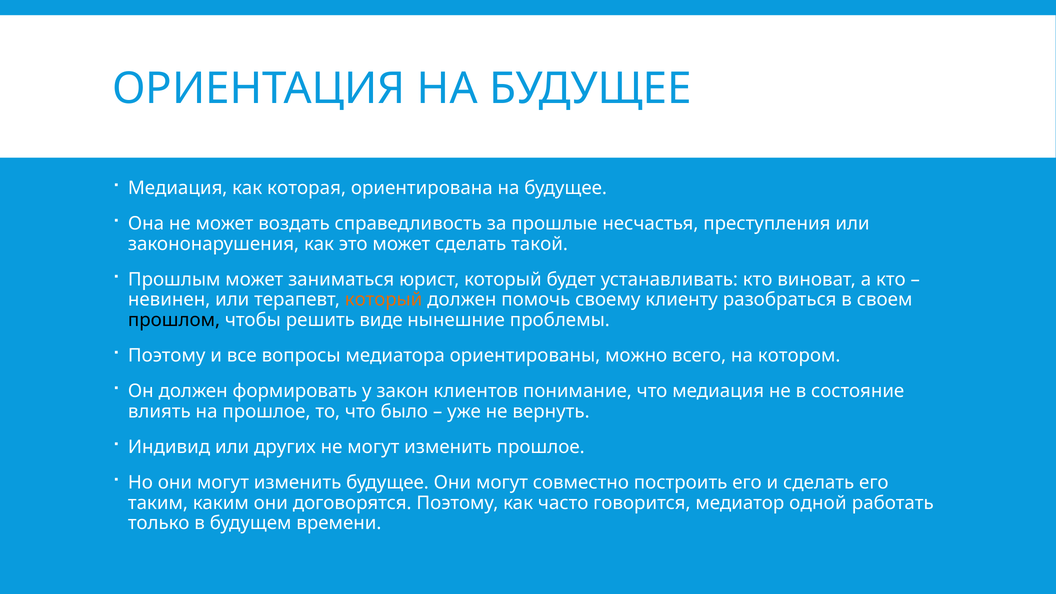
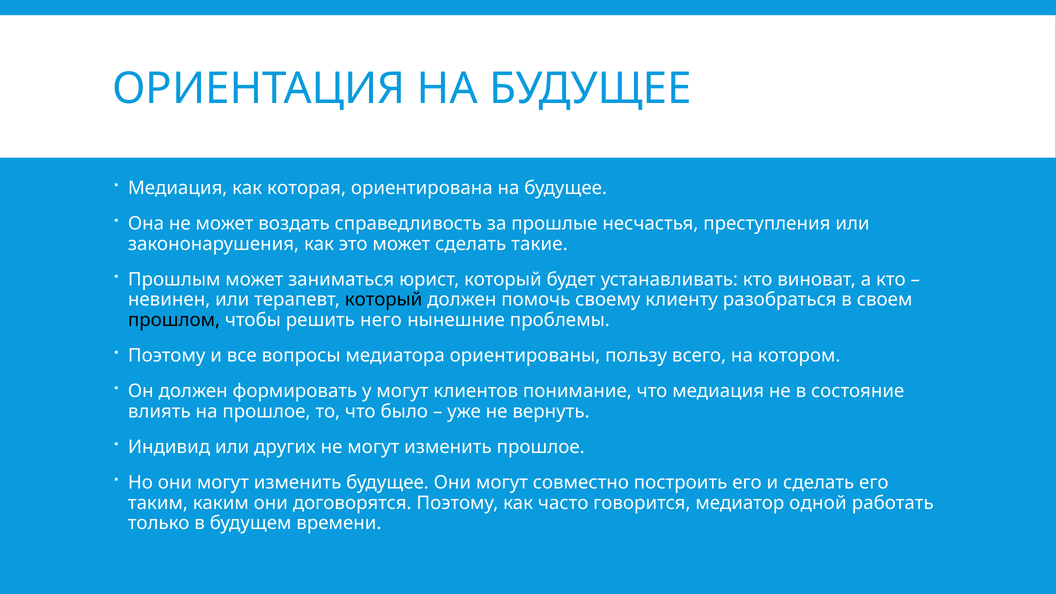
такой: такой -> такие (539, 244)
который colour: orange -> black (384, 300)
виде: виде -> него (381, 320)
можно: можно -> пользу (636, 356)
у закон: закон -> могут (403, 391)
